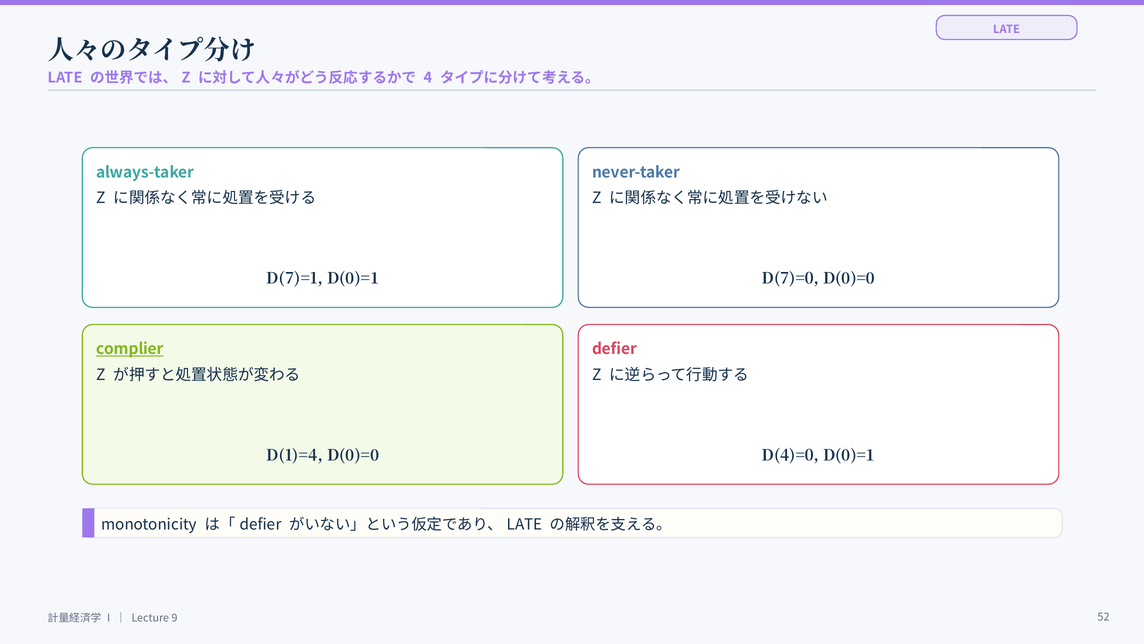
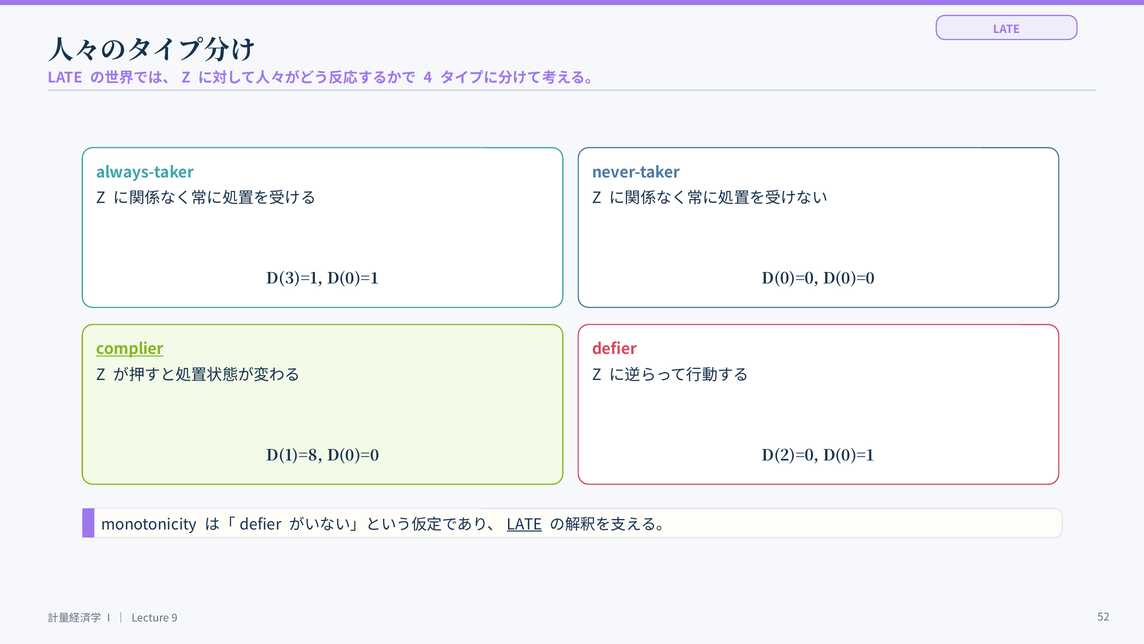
D(7)=1: D(7)=1 -> D(3)=1 (295, 279)
D(7)=0: D(7)=0 -> D(0)=0 (791, 279)
D(1)=4: D(1)=4 -> D(1)=8 (295, 455)
D(4)=0: D(4)=0 -> D(2)=0 (791, 455)
LATE underline: none -> present (525, 524)
